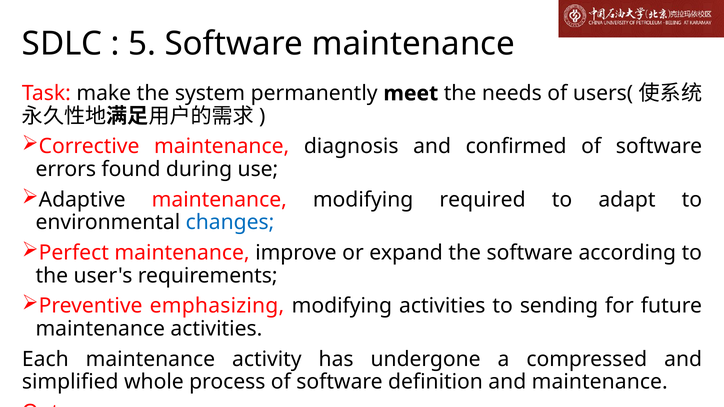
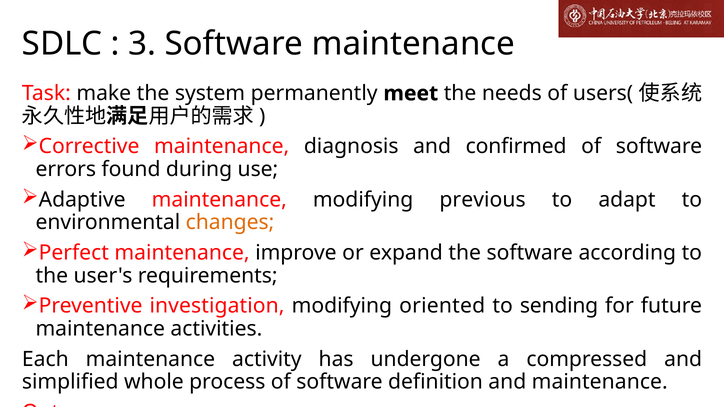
5: 5 -> 3 (142, 44)
required: required -> previous (483, 200)
changes colour: blue -> orange (230, 223)
emphasizing: emphasizing -> investigation (217, 306)
modifying activities: activities -> oriented (442, 306)
